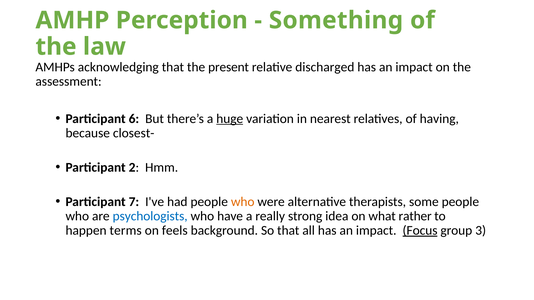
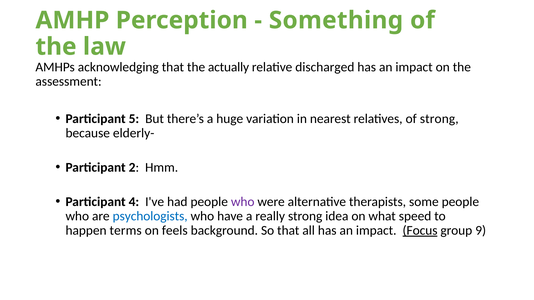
present: present -> actually (229, 67)
6: 6 -> 5 (134, 119)
huge underline: present -> none (230, 119)
of having: having -> strong (439, 119)
closest-: closest- -> elderly- (134, 133)
7: 7 -> 4 (134, 202)
who colour: orange -> purple (243, 202)
rather: rather -> speed (415, 216)
3: 3 -> 9 (481, 231)
